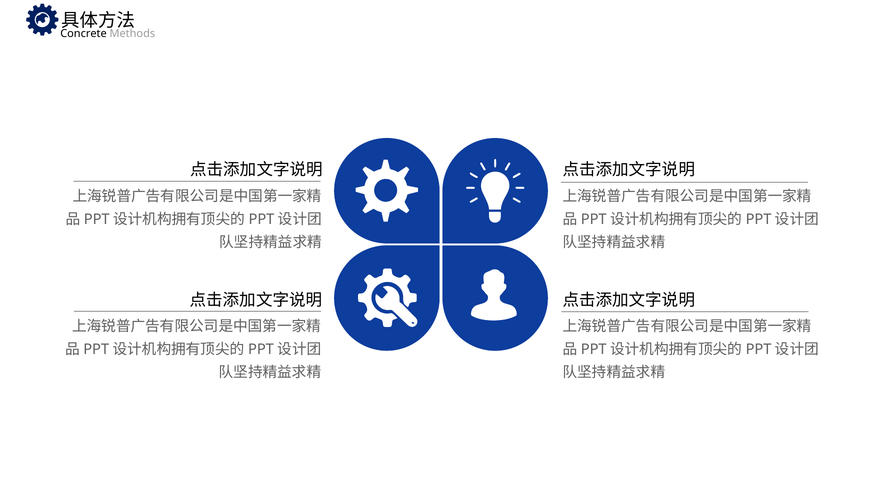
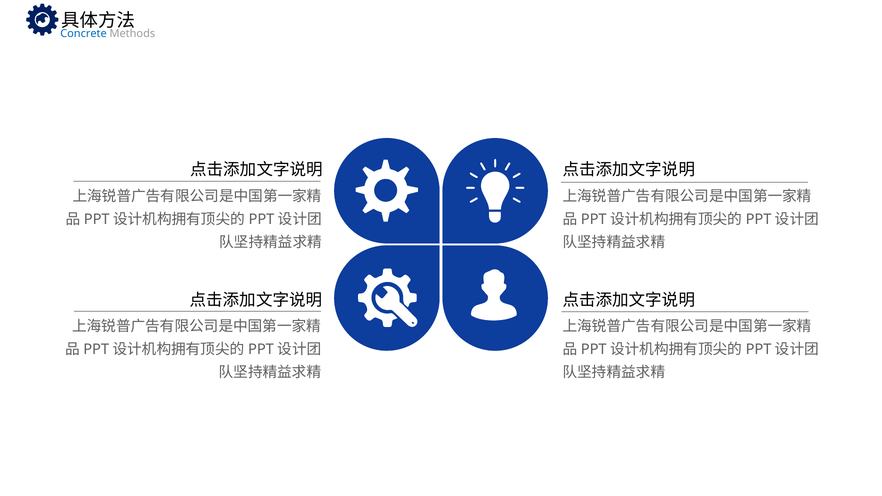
Concrete colour: black -> blue (84, 33)
